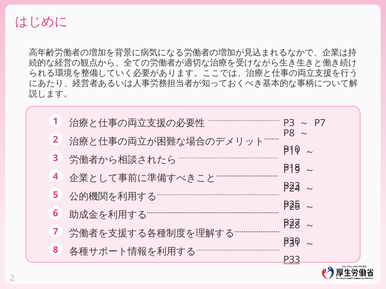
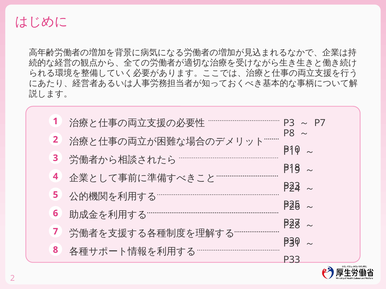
P33 underline: present -> none (292, 260)
